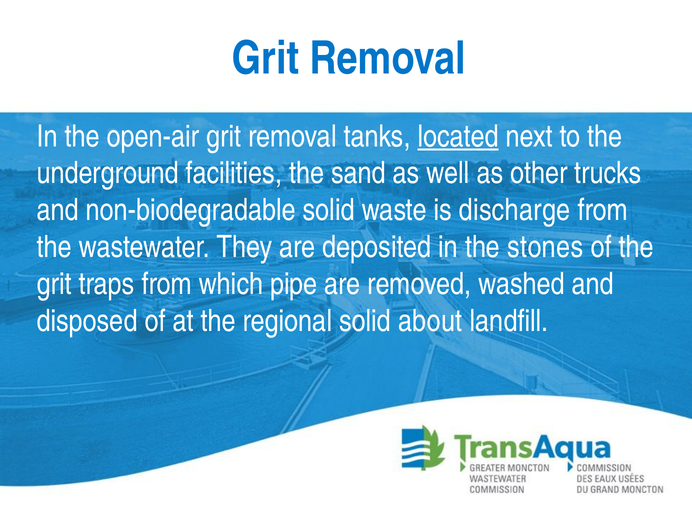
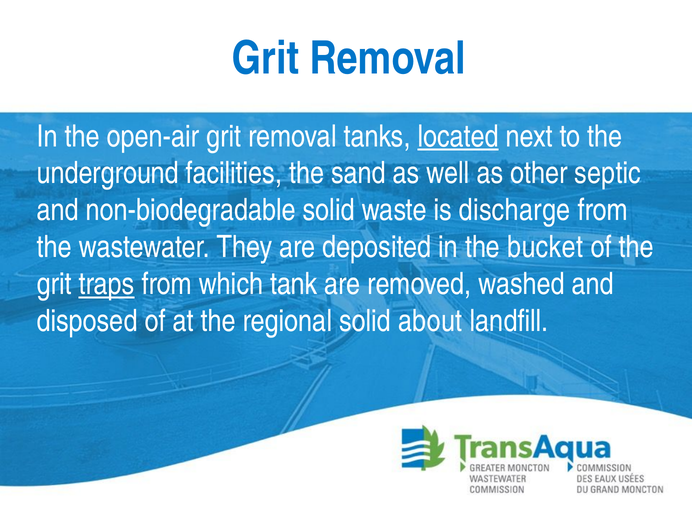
trucks: trucks -> septic (608, 173)
stones: stones -> bucket (545, 247)
traps underline: none -> present (107, 284)
pipe: pipe -> tank (294, 284)
